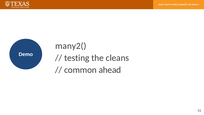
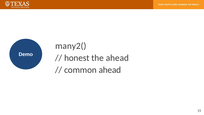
testing: testing -> honest (77, 58)
the cleans: cleans -> ahead (117, 58)
